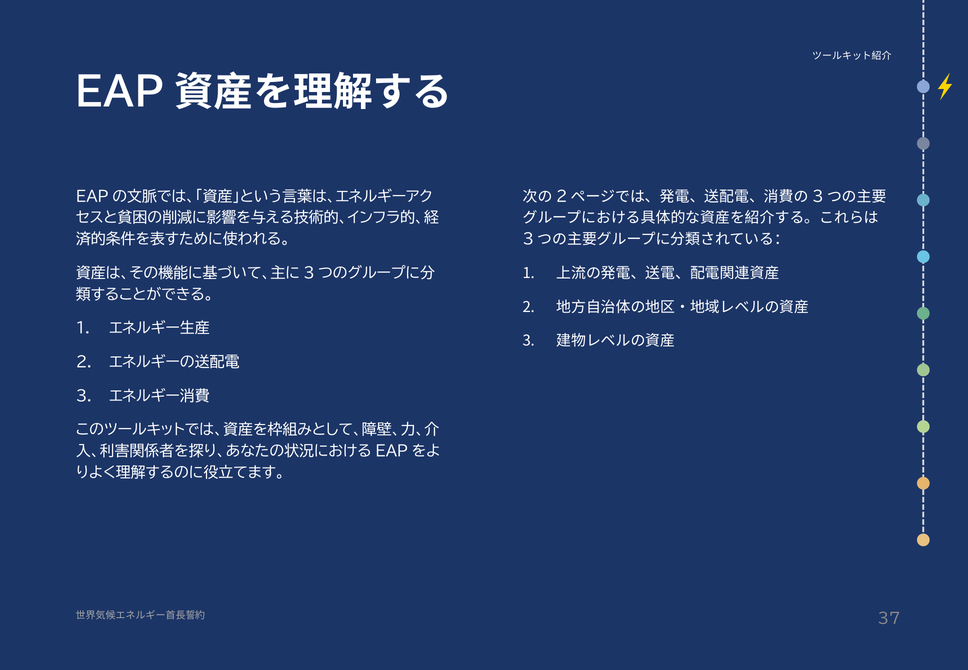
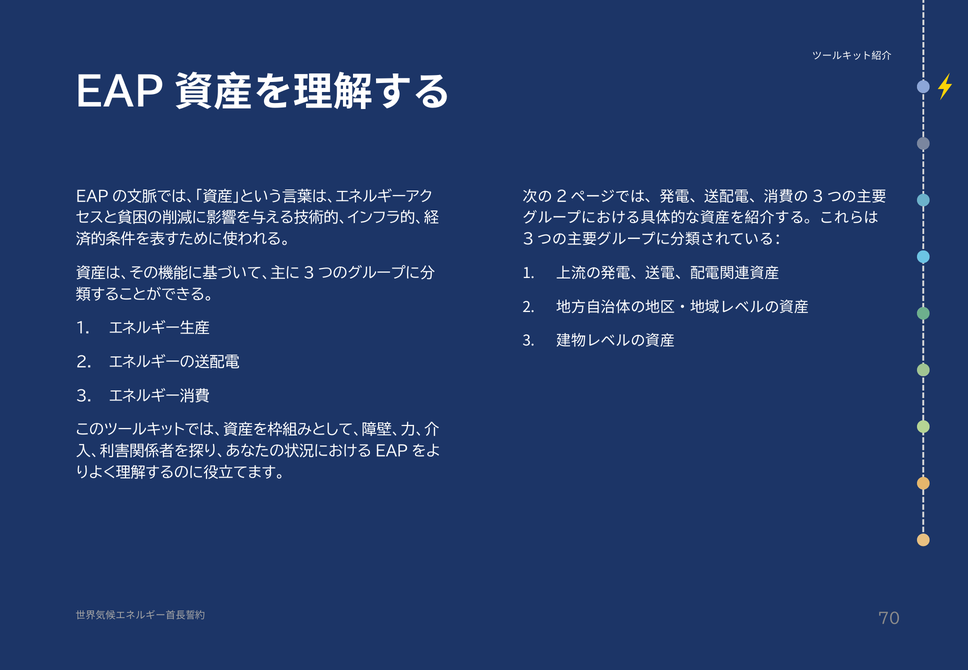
37: 37 -> 70 (889, 619)
